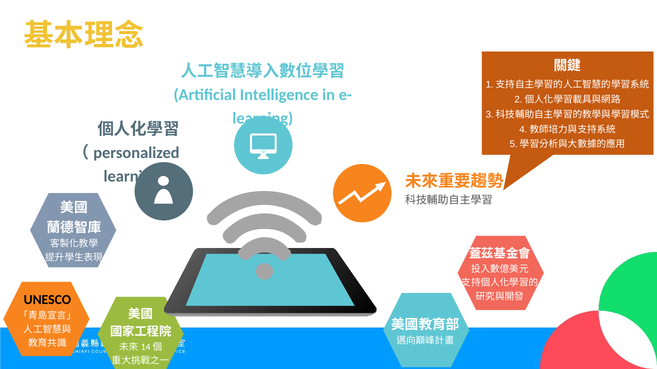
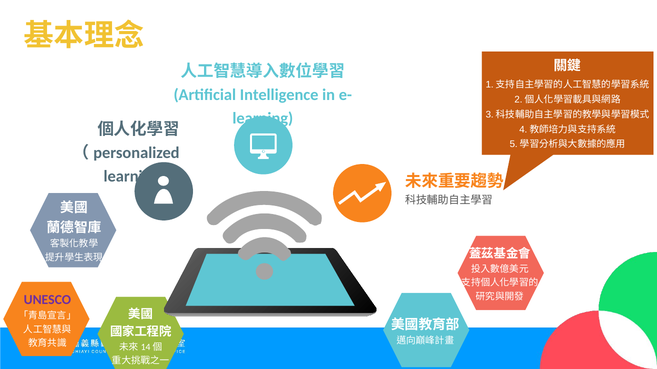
UNESCO colour: black -> purple (47, 300)
